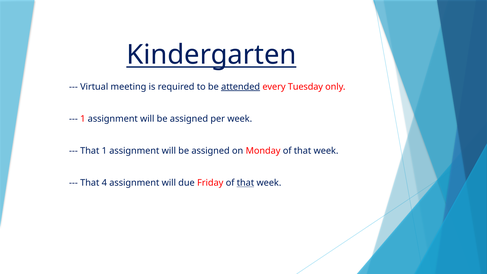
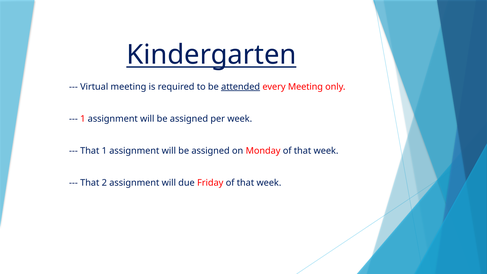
every Tuesday: Tuesday -> Meeting (305, 87)
4: 4 -> 2 (104, 183)
that underline: present -> none (245, 183)
